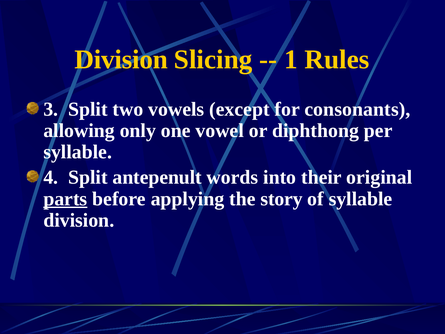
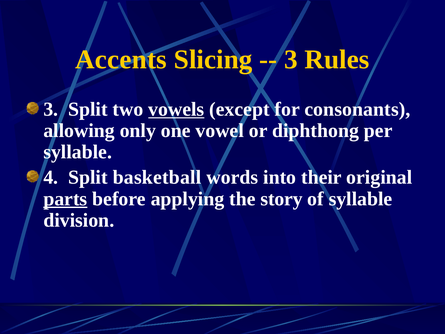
Division: Division -> Accents (121, 59)
1: 1 -> 3 (291, 59)
vowels underline: none -> present (176, 109)
antepenult: antepenult -> basketball (157, 177)
